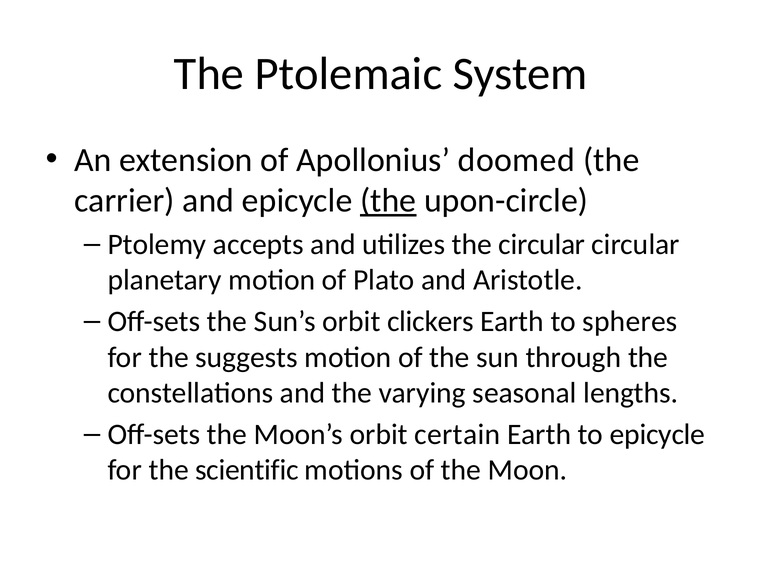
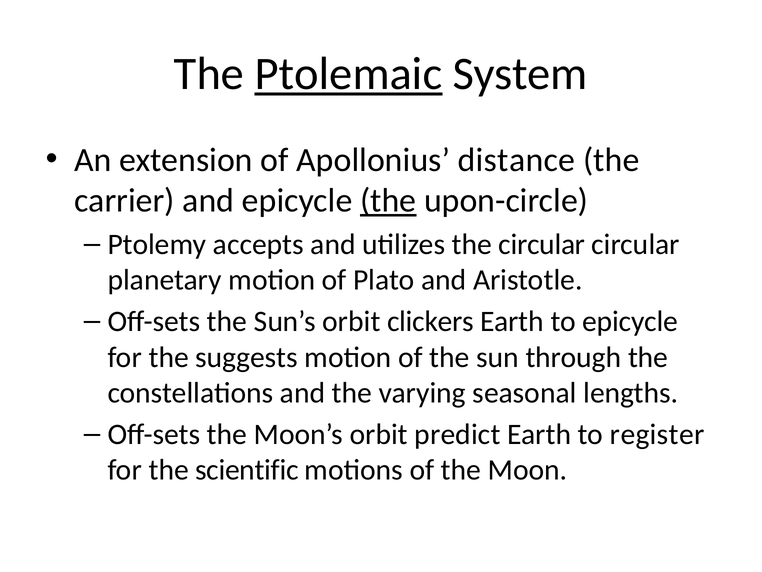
Ptolemaic underline: none -> present (348, 74)
doomed: doomed -> distance (516, 160)
to spheres: spheres -> epicycle (630, 321)
certain: certain -> predict (457, 434)
to epicycle: epicycle -> register (657, 434)
